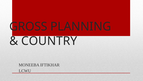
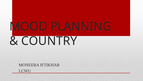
GROSS: GROSS -> MOOD (28, 26)
